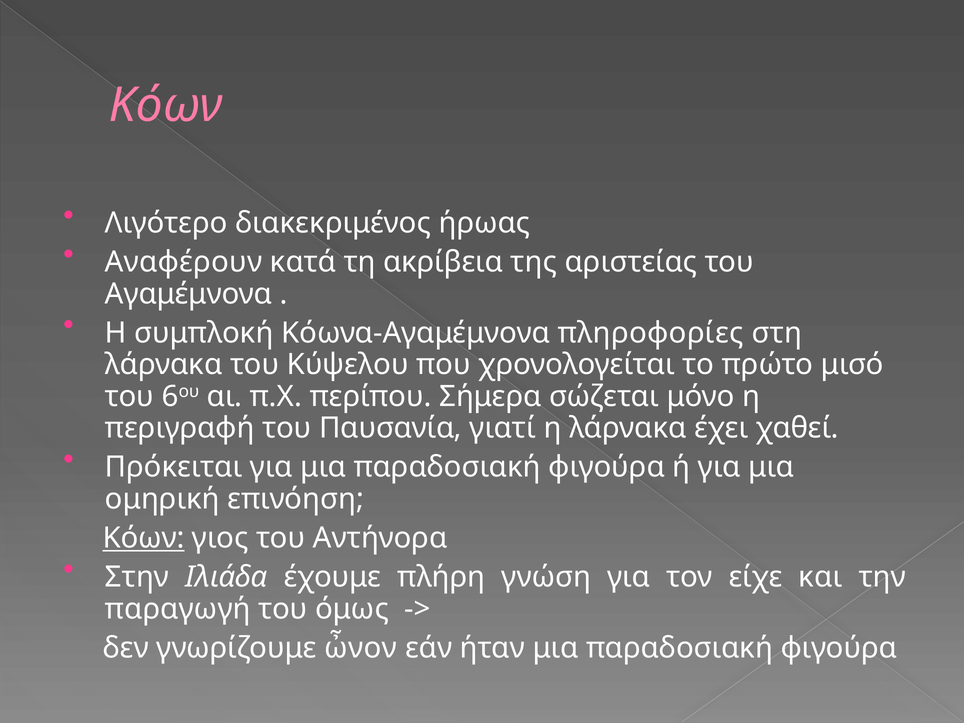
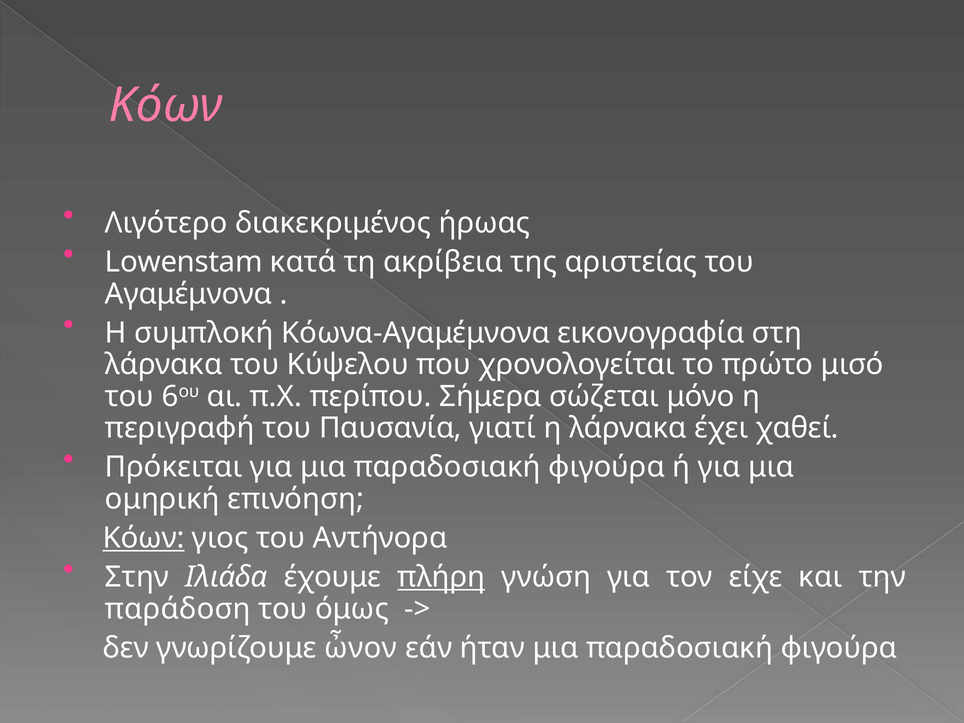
Αναφέρουν: Αναφέρουν -> Lowenstam (184, 262)
πληροφορίες: πληροφορίες -> εικονογραφία (651, 333)
πλήρη underline: none -> present (441, 577)
παραγωγή: παραγωγή -> παράδοση (178, 609)
